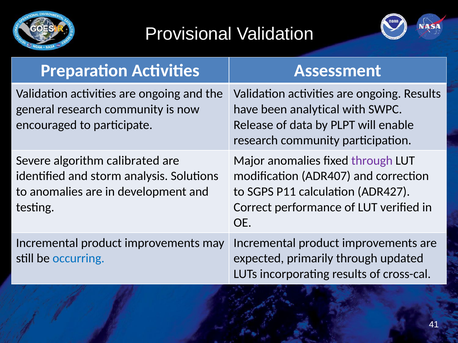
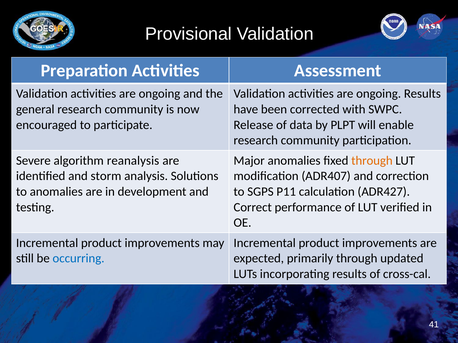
analytical: analytical -> corrected (315, 109)
calibrated: calibrated -> reanalysis (133, 161)
through colour: purple -> orange (372, 161)
